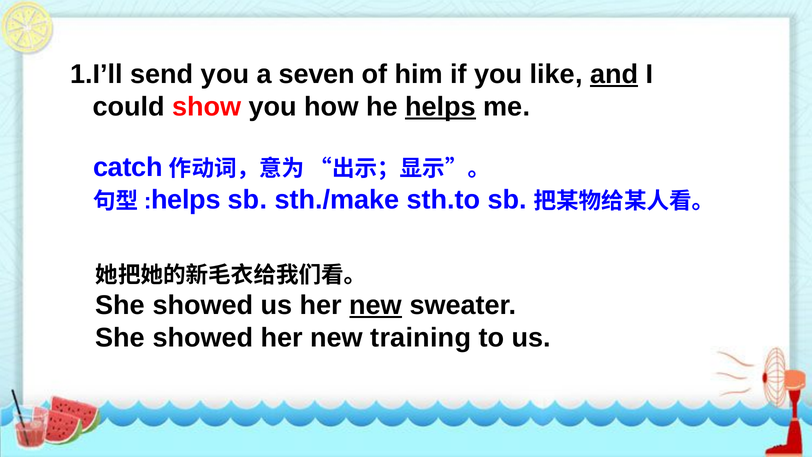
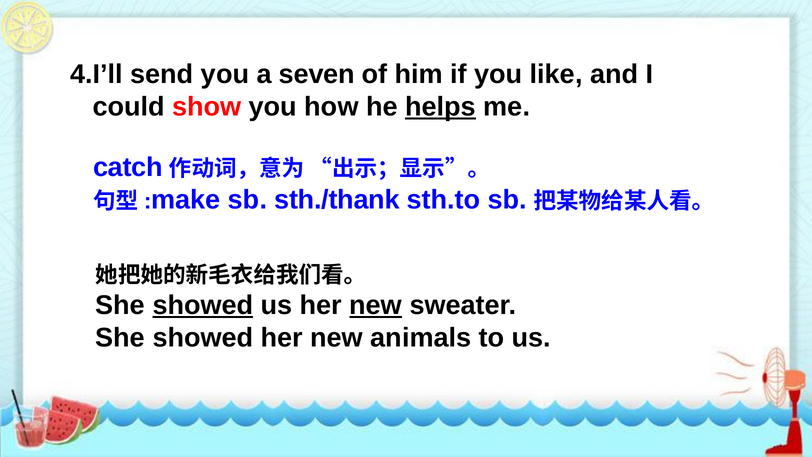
1.I’ll: 1.I’ll -> 4.I’ll (97, 74)
and underline: present -> none (614, 74)
helps: helps -> make (186, 200)
sth./make: sth./make -> sth./thank (337, 200)
showed underline: none -> present (203, 305)
training: training -> animals (421, 338)
